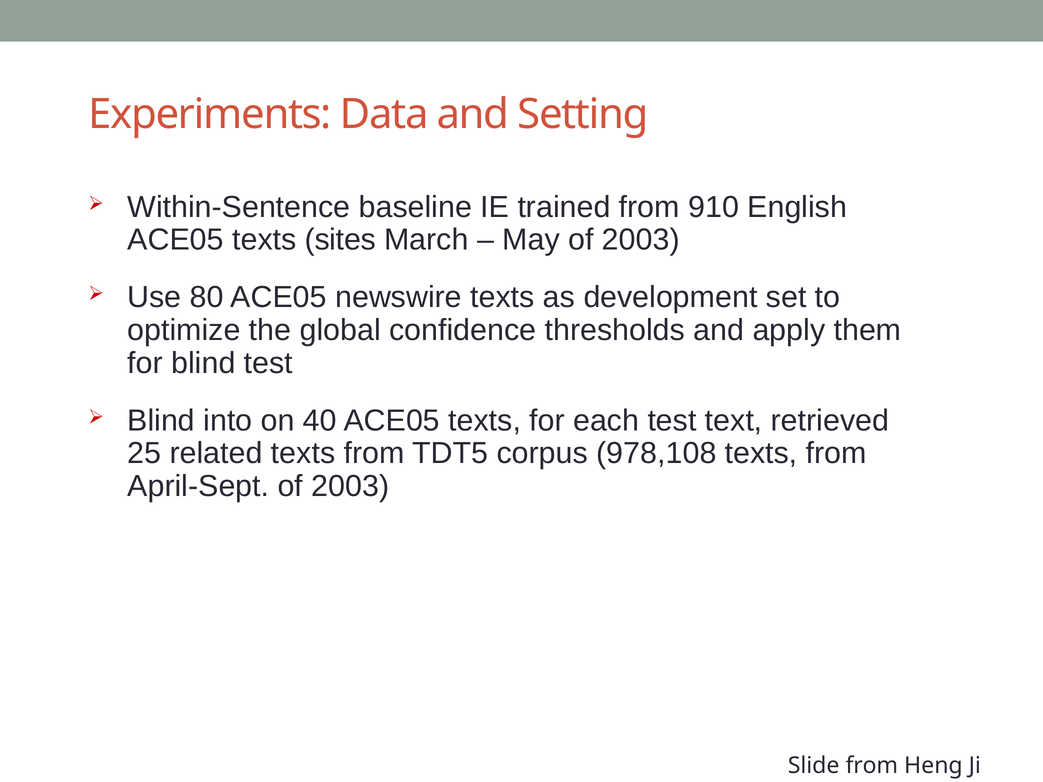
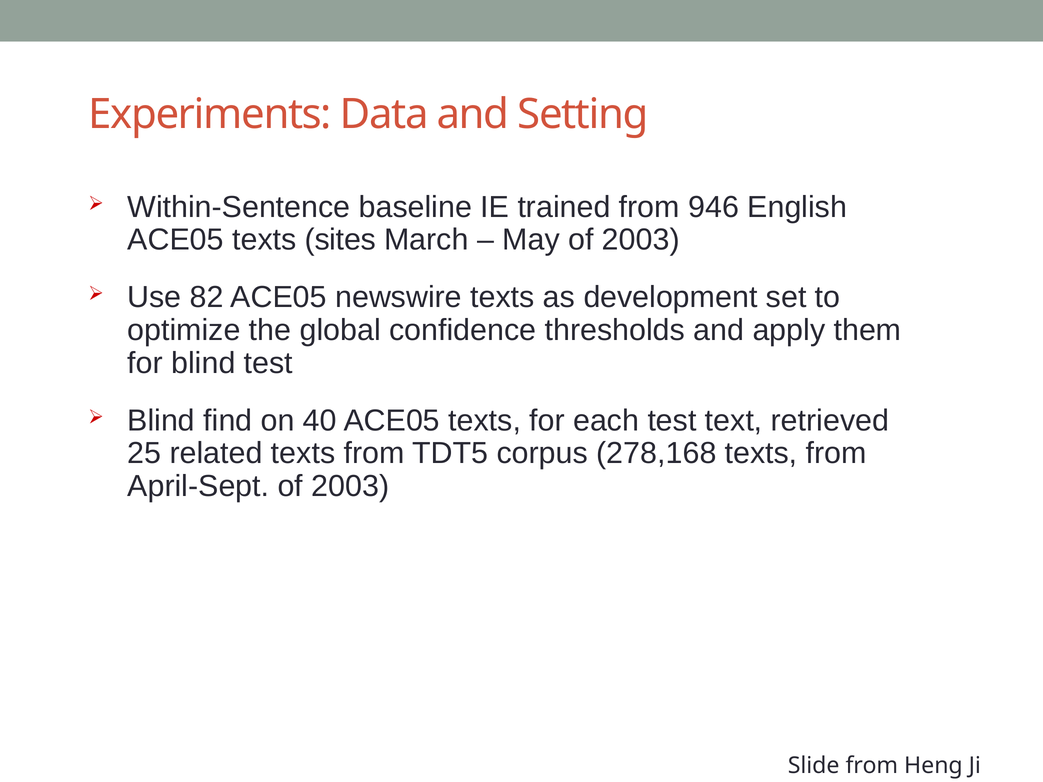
910: 910 -> 946 (714, 207)
80: 80 -> 82 (207, 297)
into: into -> find (228, 421)
978,108: 978,108 -> 278,168 (656, 453)
